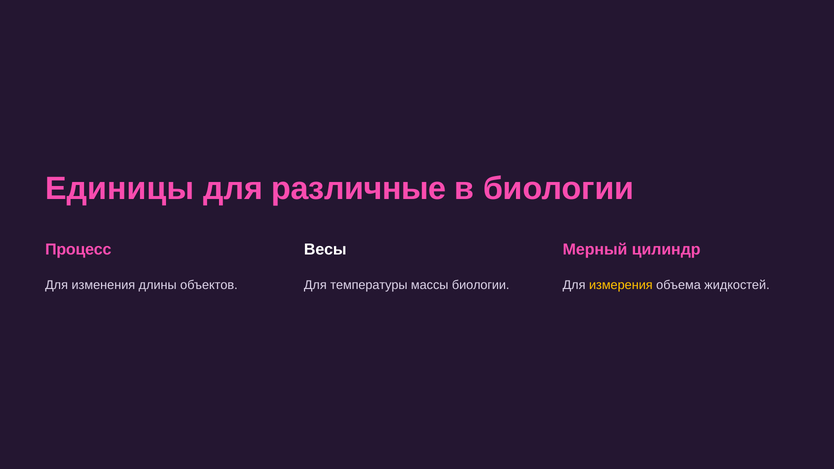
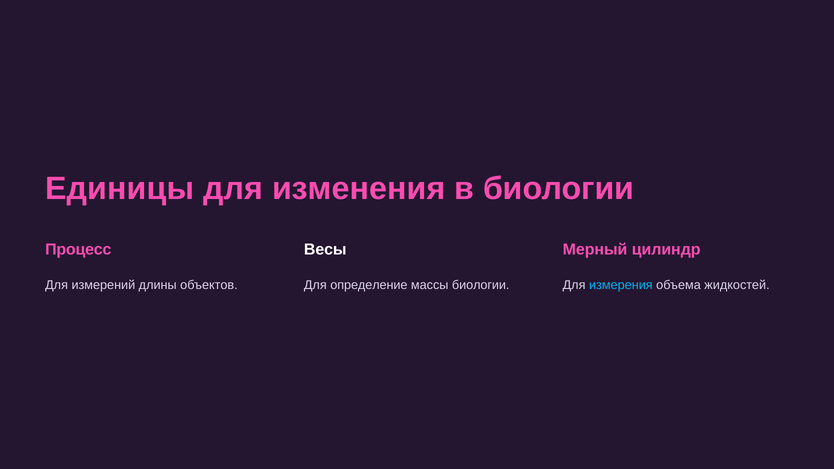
различные: различные -> изменения (359, 189)
изменения: изменения -> измерений (103, 285)
температуры: температуры -> определение (369, 285)
измерения colour: yellow -> light blue (621, 285)
